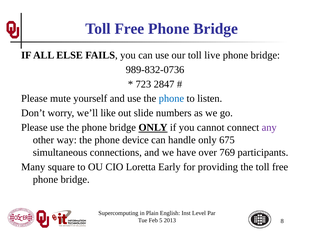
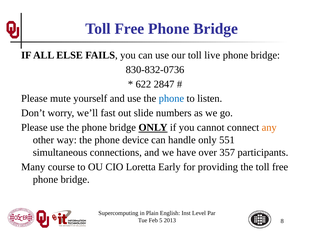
989-832-0736: 989-832-0736 -> 830-832-0736 (155, 69)
723: 723 -> 622 (143, 84)
like: like -> fast (108, 113)
any colour: purple -> orange (269, 127)
675: 675 -> 551 (227, 140)
769: 769 -> 357 (227, 152)
square: square -> course (61, 167)
